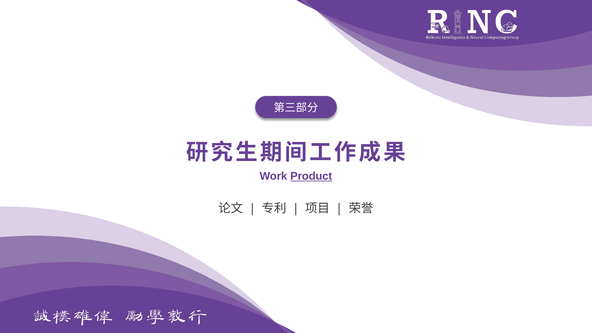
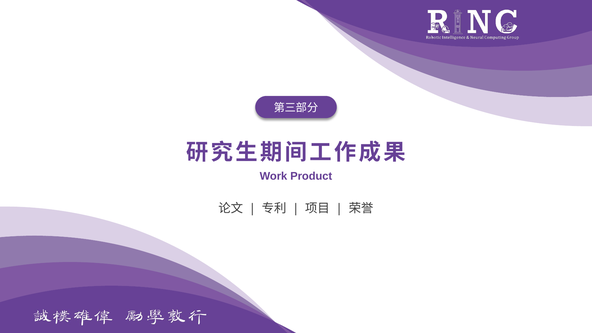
Product underline: present -> none (311, 176)
